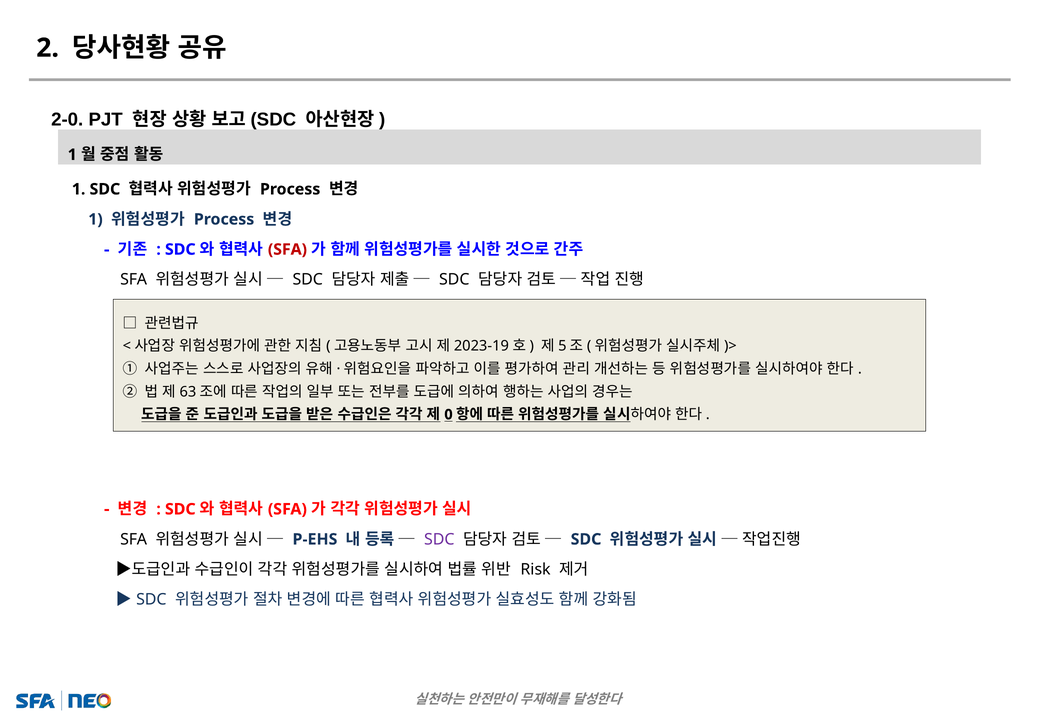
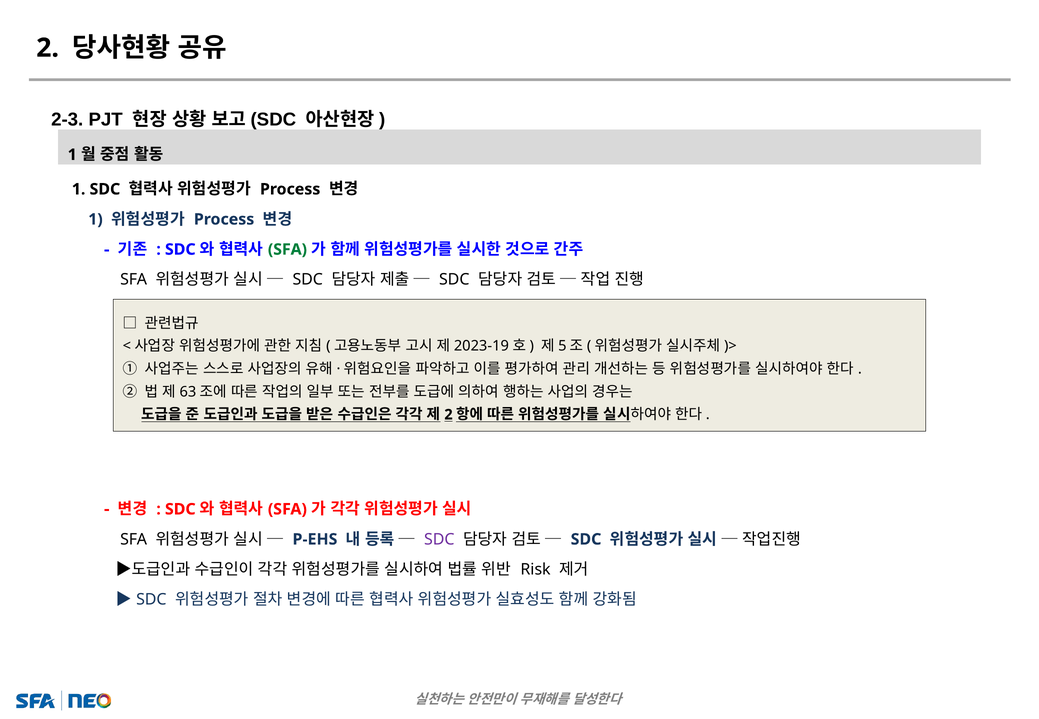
2-0: 2-0 -> 2-3 (67, 120)
SFA colour: red -> green (287, 250)
0: 0 -> 2 (448, 415)
